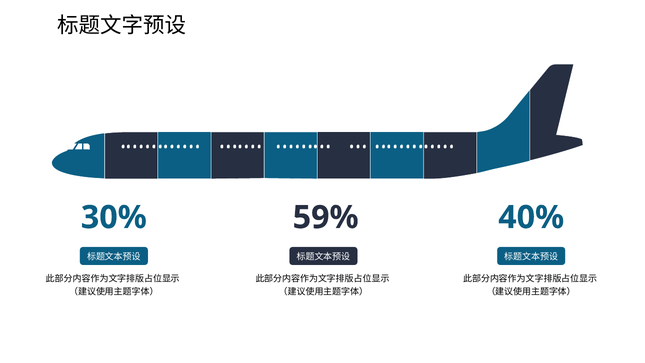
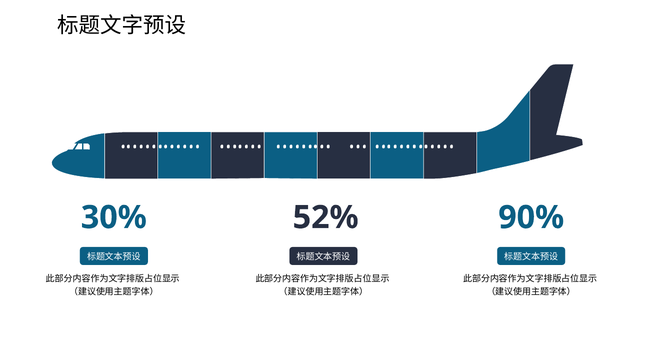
59%: 59% -> 52% (326, 217)
40%: 40% -> 90% (531, 217)
